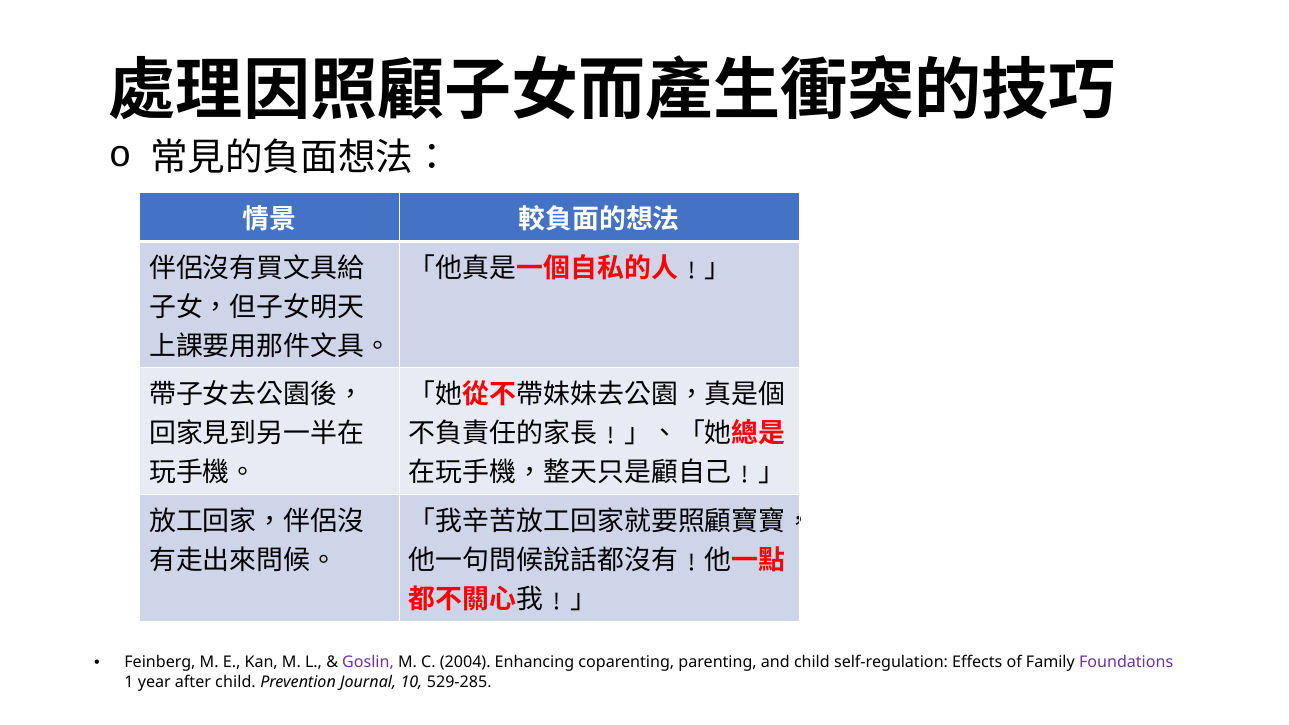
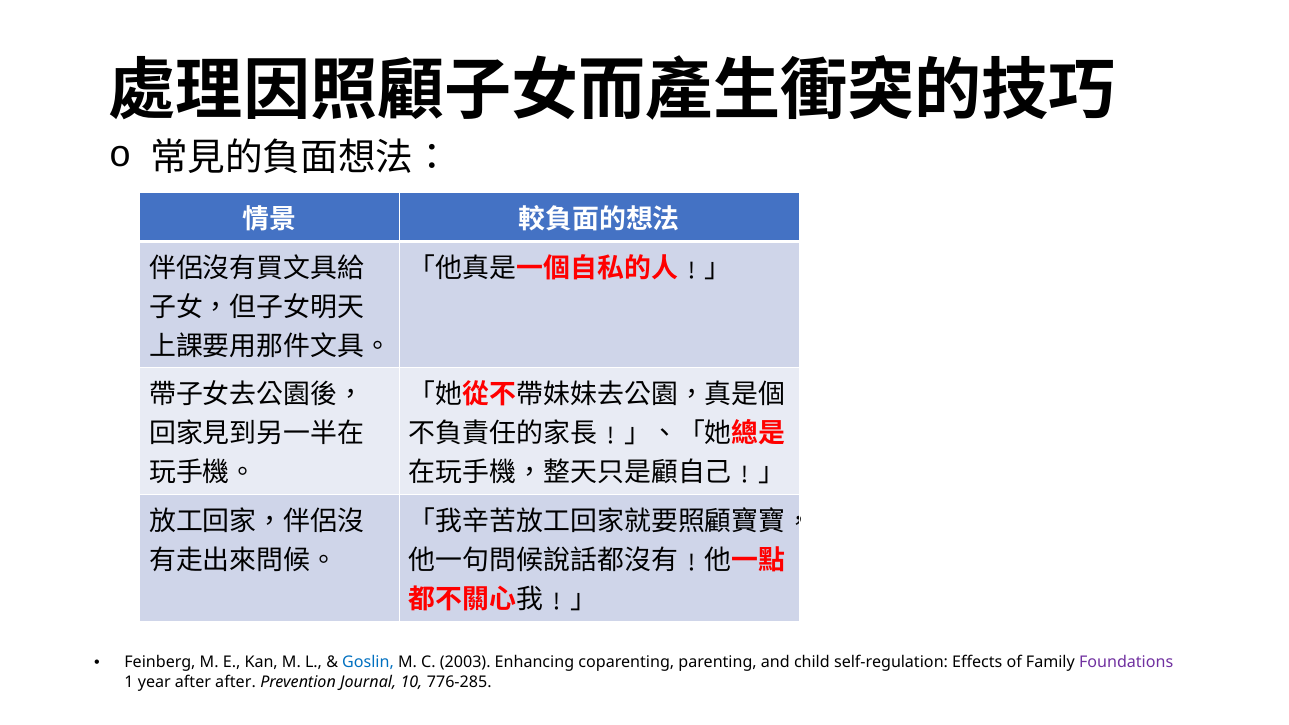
Goslin colour: purple -> blue (368, 663)
2004: 2004 -> 2003 (465, 663)
after child: child -> after (236, 682)
529-285: 529-285 -> 776-285 (459, 682)
